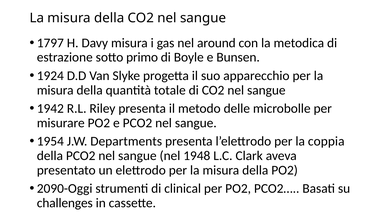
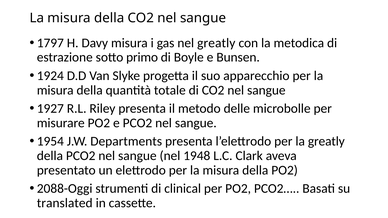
nel around: around -> greatly (216, 43)
1942: 1942 -> 1927 (50, 109)
la coppia: coppia -> greatly (326, 142)
2090-Oggi: 2090-Oggi -> 2088-Oggi (65, 189)
challenges: challenges -> translated (65, 203)
